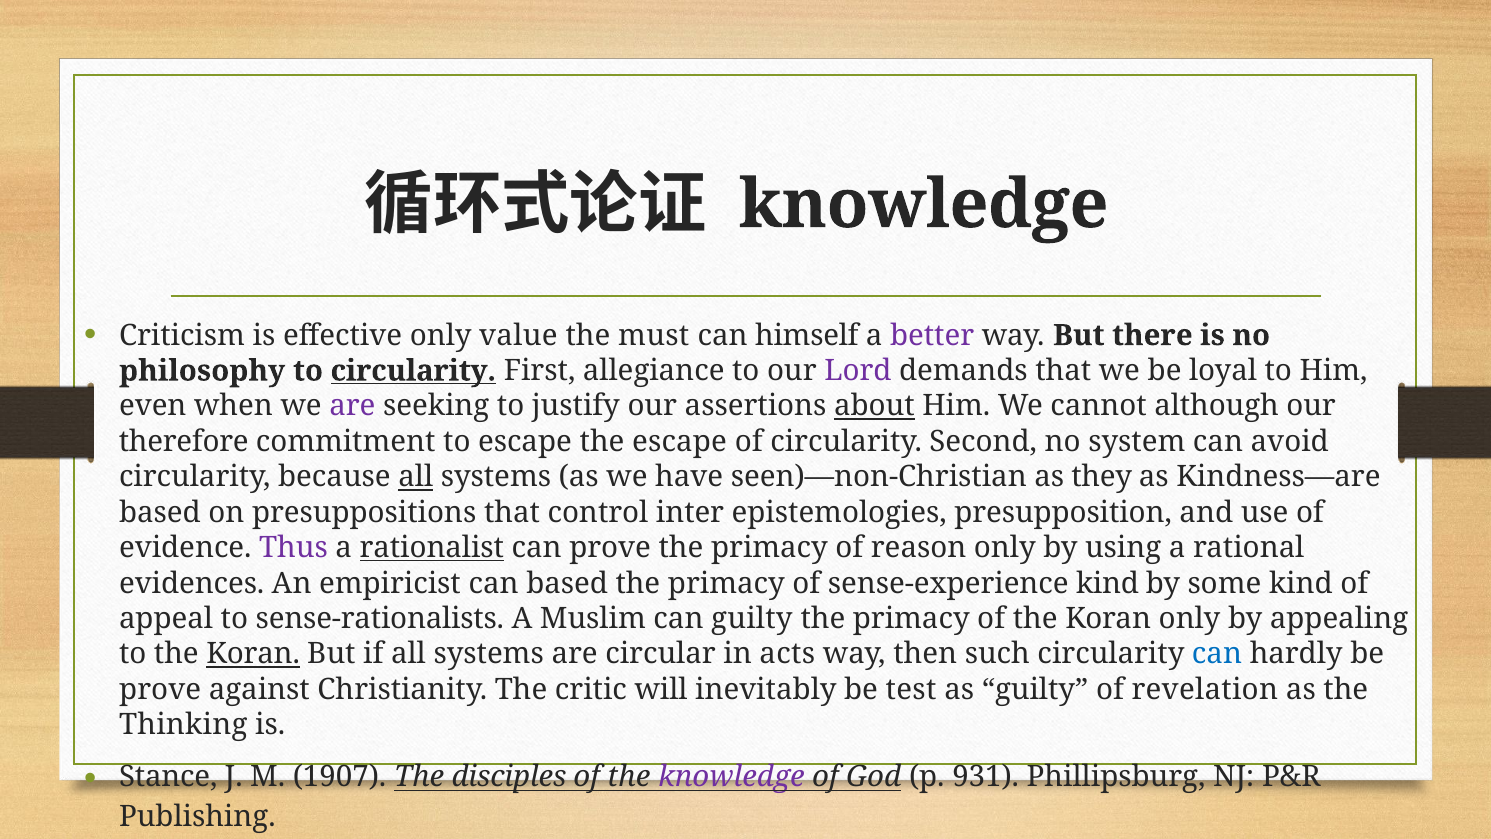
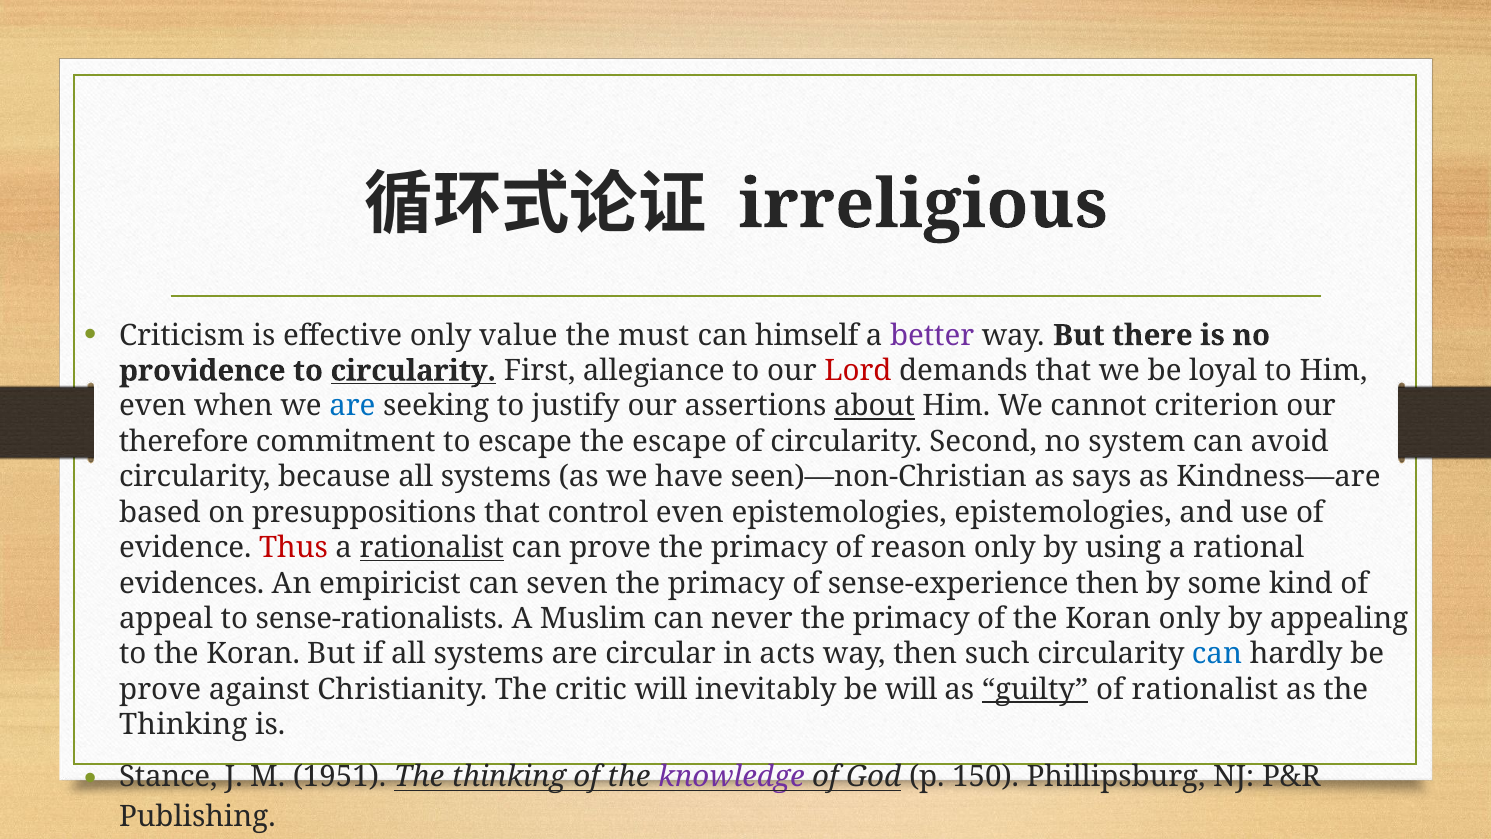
knowledge: knowledge -> irreligious (923, 205)
philosophy: philosophy -> providence (202, 371)
Lord colour: purple -> red (858, 371)
are colour: purple -> blue (352, 406)
although: although -> criterion (1216, 406)
all underline: present -> none (416, 477)
they: they -> says (1102, 477)
control inter: inter -> even (690, 512)
epistemologies presupposition: presupposition -> epistemologies (1063, 512)
Thus colour: purple -> red (293, 548)
can based: based -> seven (567, 583)
sense-experience kind: kind -> then (1107, 583)
can guilty: guilty -> never (752, 618)
Koran underline: present -> none (253, 654)
be test: test -> will (911, 689)
guilty underline: none -> present (1035, 689)
of revelation: revelation -> rationalist (1205, 689)
1907: 1907 -> 1951 (340, 777)
disciples: disciples -> thinking (509, 777)
931: 931 -> 150 (986, 777)
